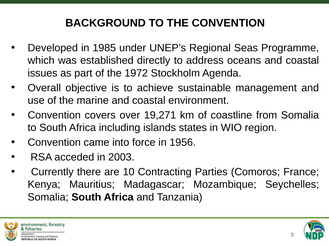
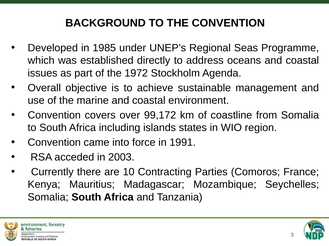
19,271: 19,271 -> 99,172 (160, 115)
1956: 1956 -> 1991 (183, 143)
